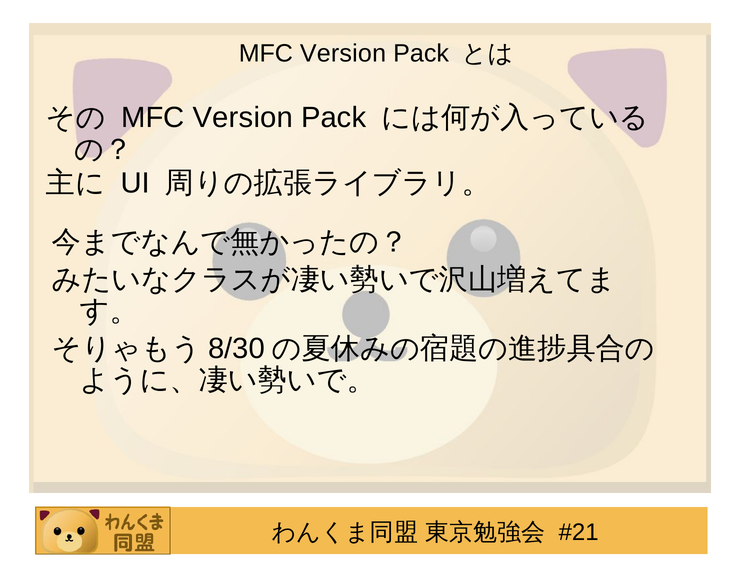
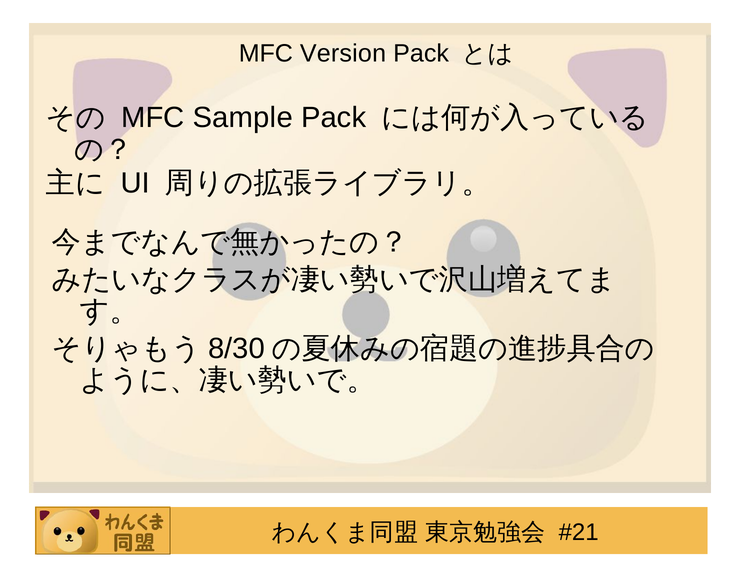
Version: Version -> Sample (243, 118)
